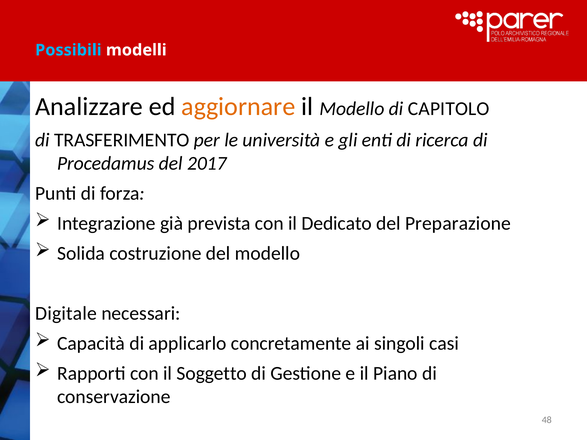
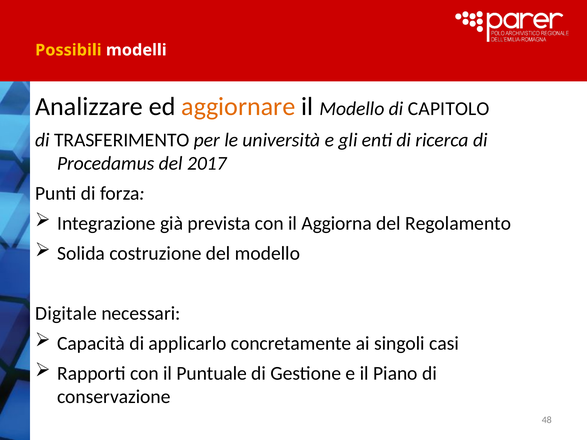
Possibili colour: light blue -> yellow (68, 50)
Dedicato: Dedicato -> Aggiorna (337, 223)
Preparazione: Preparazione -> Regolamento (458, 223)
Soggetto: Soggetto -> Puntuale (212, 373)
